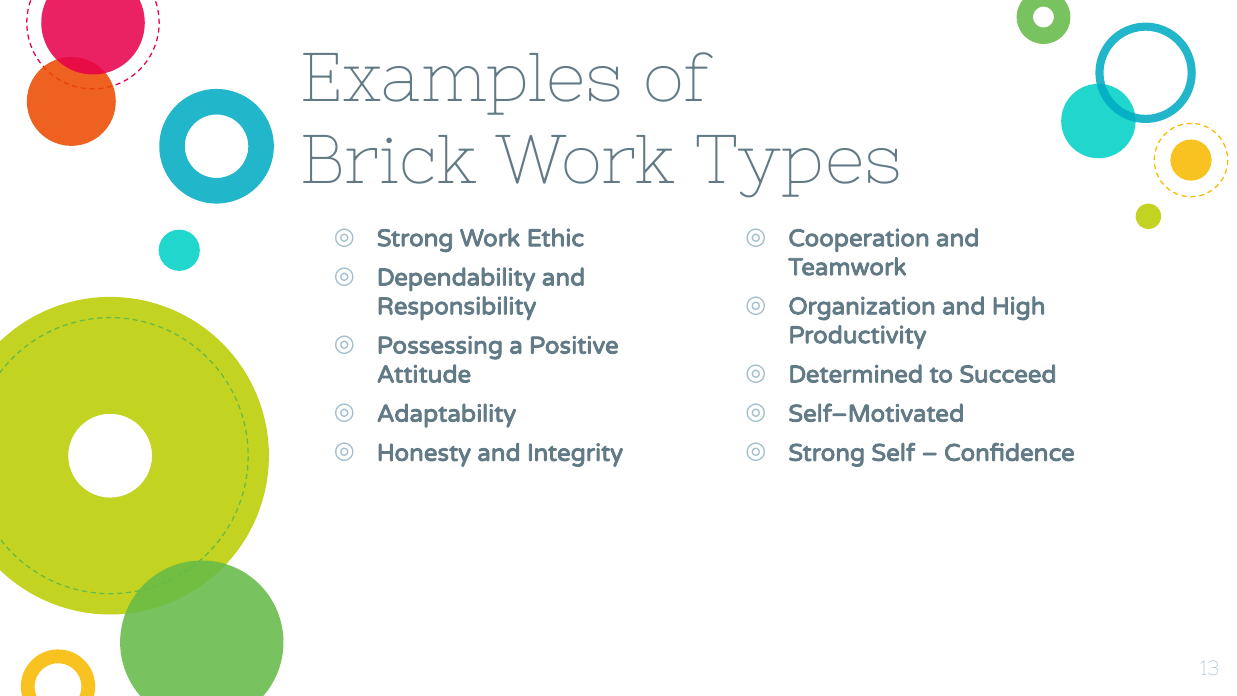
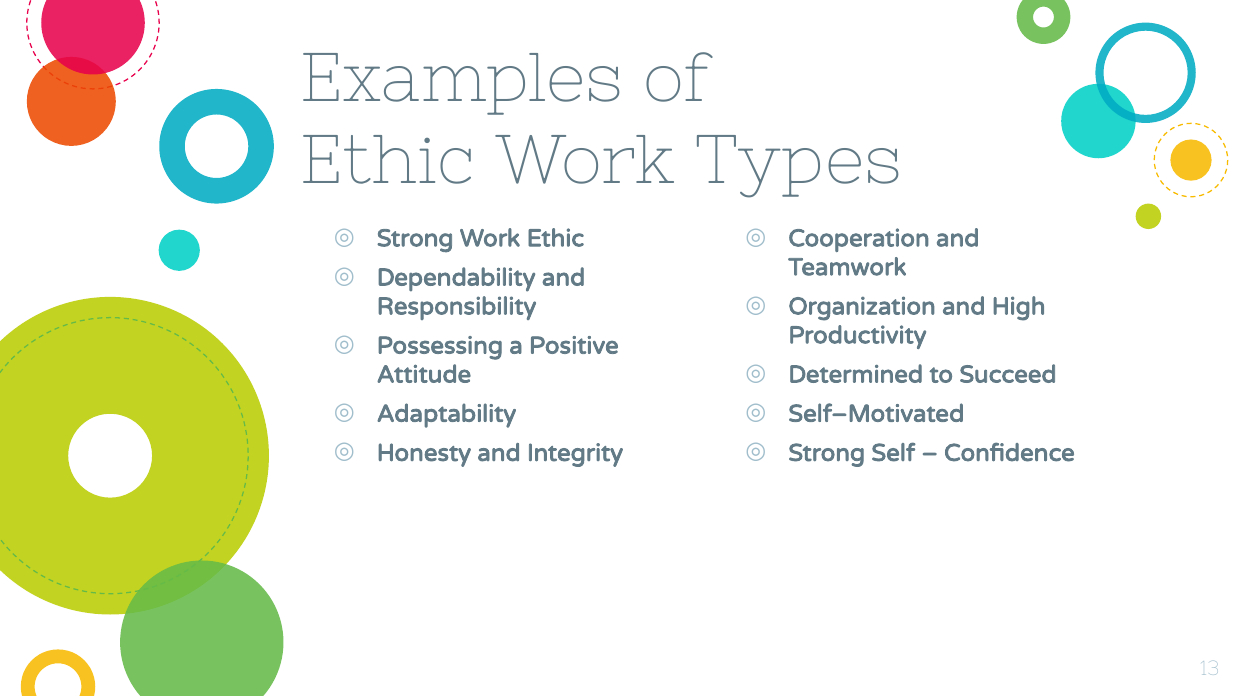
Brick: Brick -> Ethic (388, 161)
